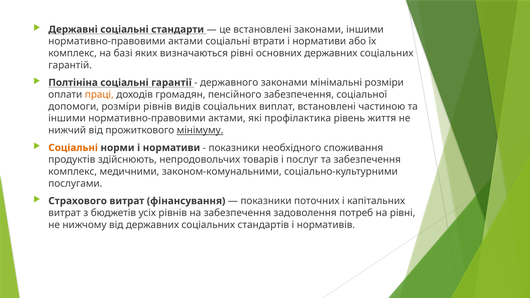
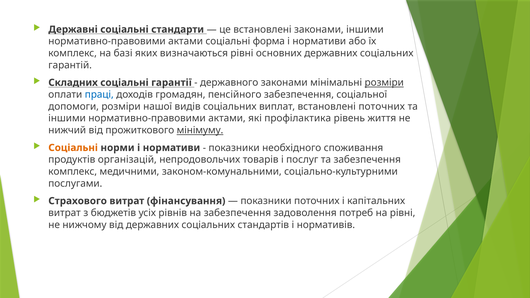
втрати: втрати -> форма (269, 41)
Полтініна: Полтініна -> Складних (73, 83)
розміри underline: none -> present (384, 83)
праці colour: orange -> blue (99, 95)
розміри рівнів: рівнів -> нашої (158, 106)
встановлені частиною: частиною -> поточних (382, 106)
здійснюють: здійснюють -> організацій (127, 160)
